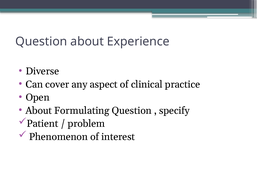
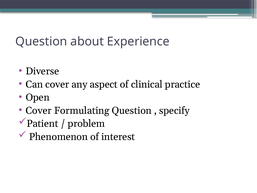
About: About -> Cover (39, 110)
